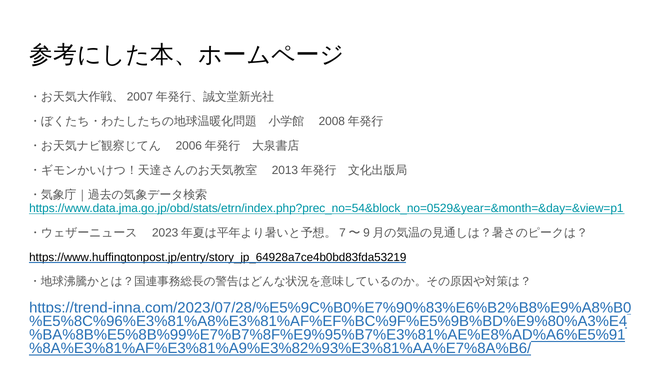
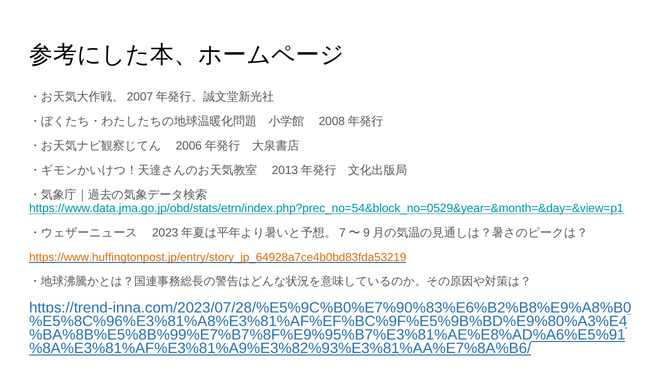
https://www.huffingtonpost.jp/entry/story_jp_64928a7ce4b0bd83fda53219 colour: black -> orange (218, 258)
